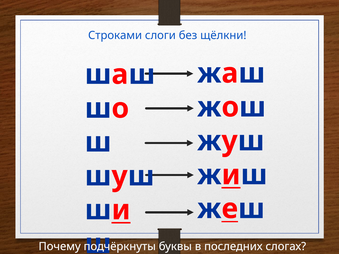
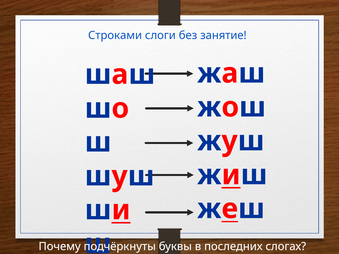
щёлкни: щёлкни -> занятие (223, 35)
